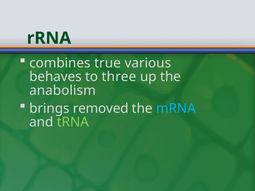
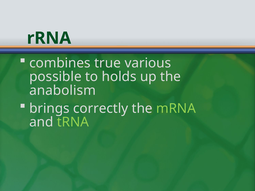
behaves: behaves -> possible (55, 77)
three: three -> holds (119, 77)
removed: removed -> correctly (101, 109)
mRNA colour: light blue -> light green (176, 109)
